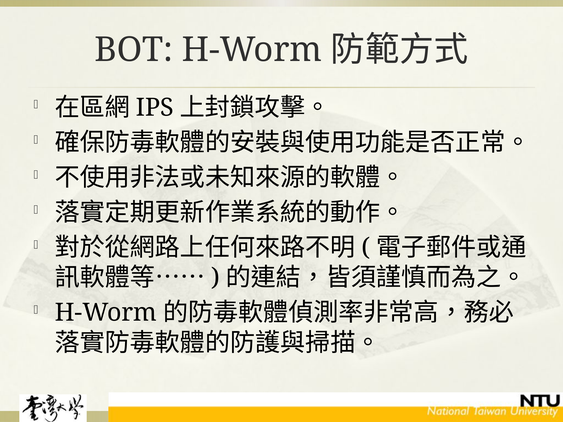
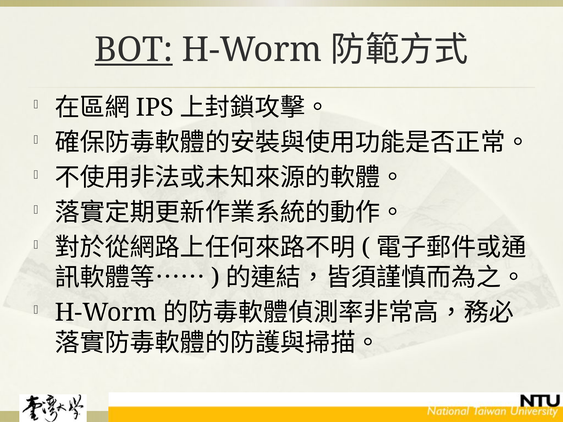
BOT underline: none -> present (134, 50)
